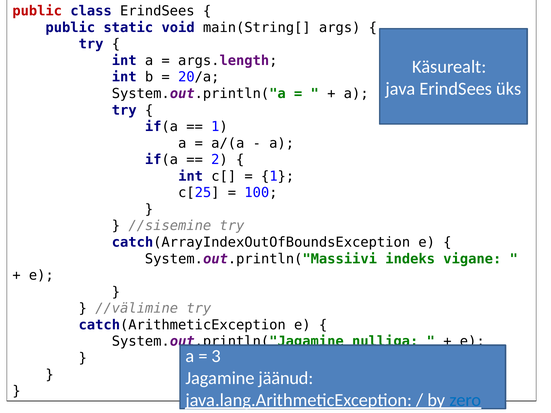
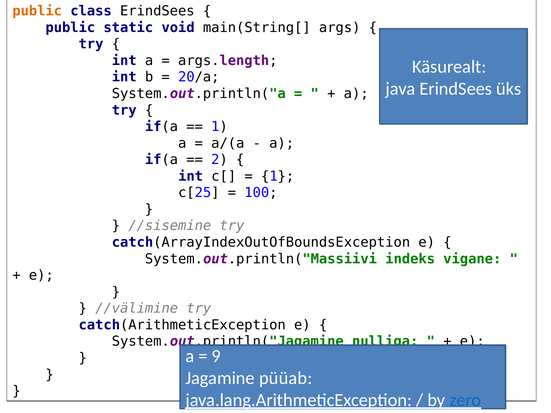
public colour: red -> orange (37, 11)
3: 3 -> 9 (216, 356)
jäänud: jäänud -> püüab (286, 378)
